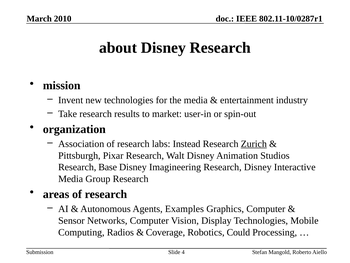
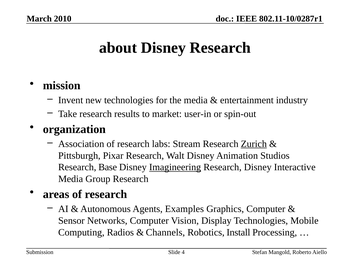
Instead: Instead -> Stream (187, 144)
Imagineering underline: none -> present (175, 167)
Coverage: Coverage -> Channels (165, 232)
Could: Could -> Install (238, 232)
